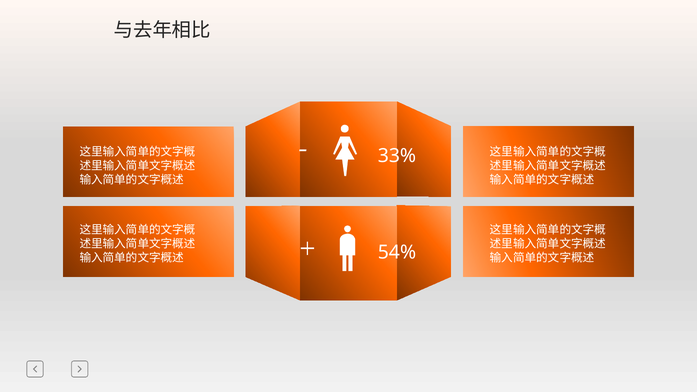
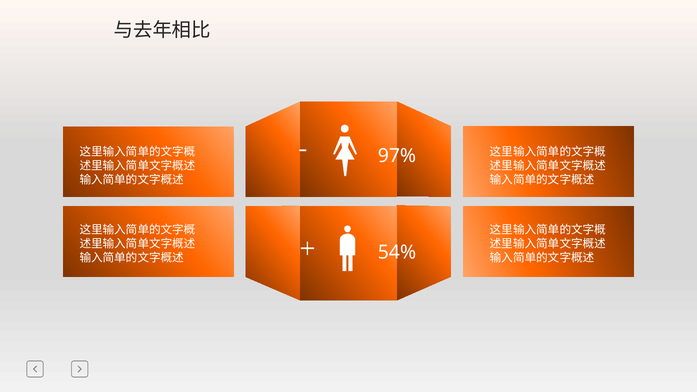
33%: 33% -> 97% (397, 156)
